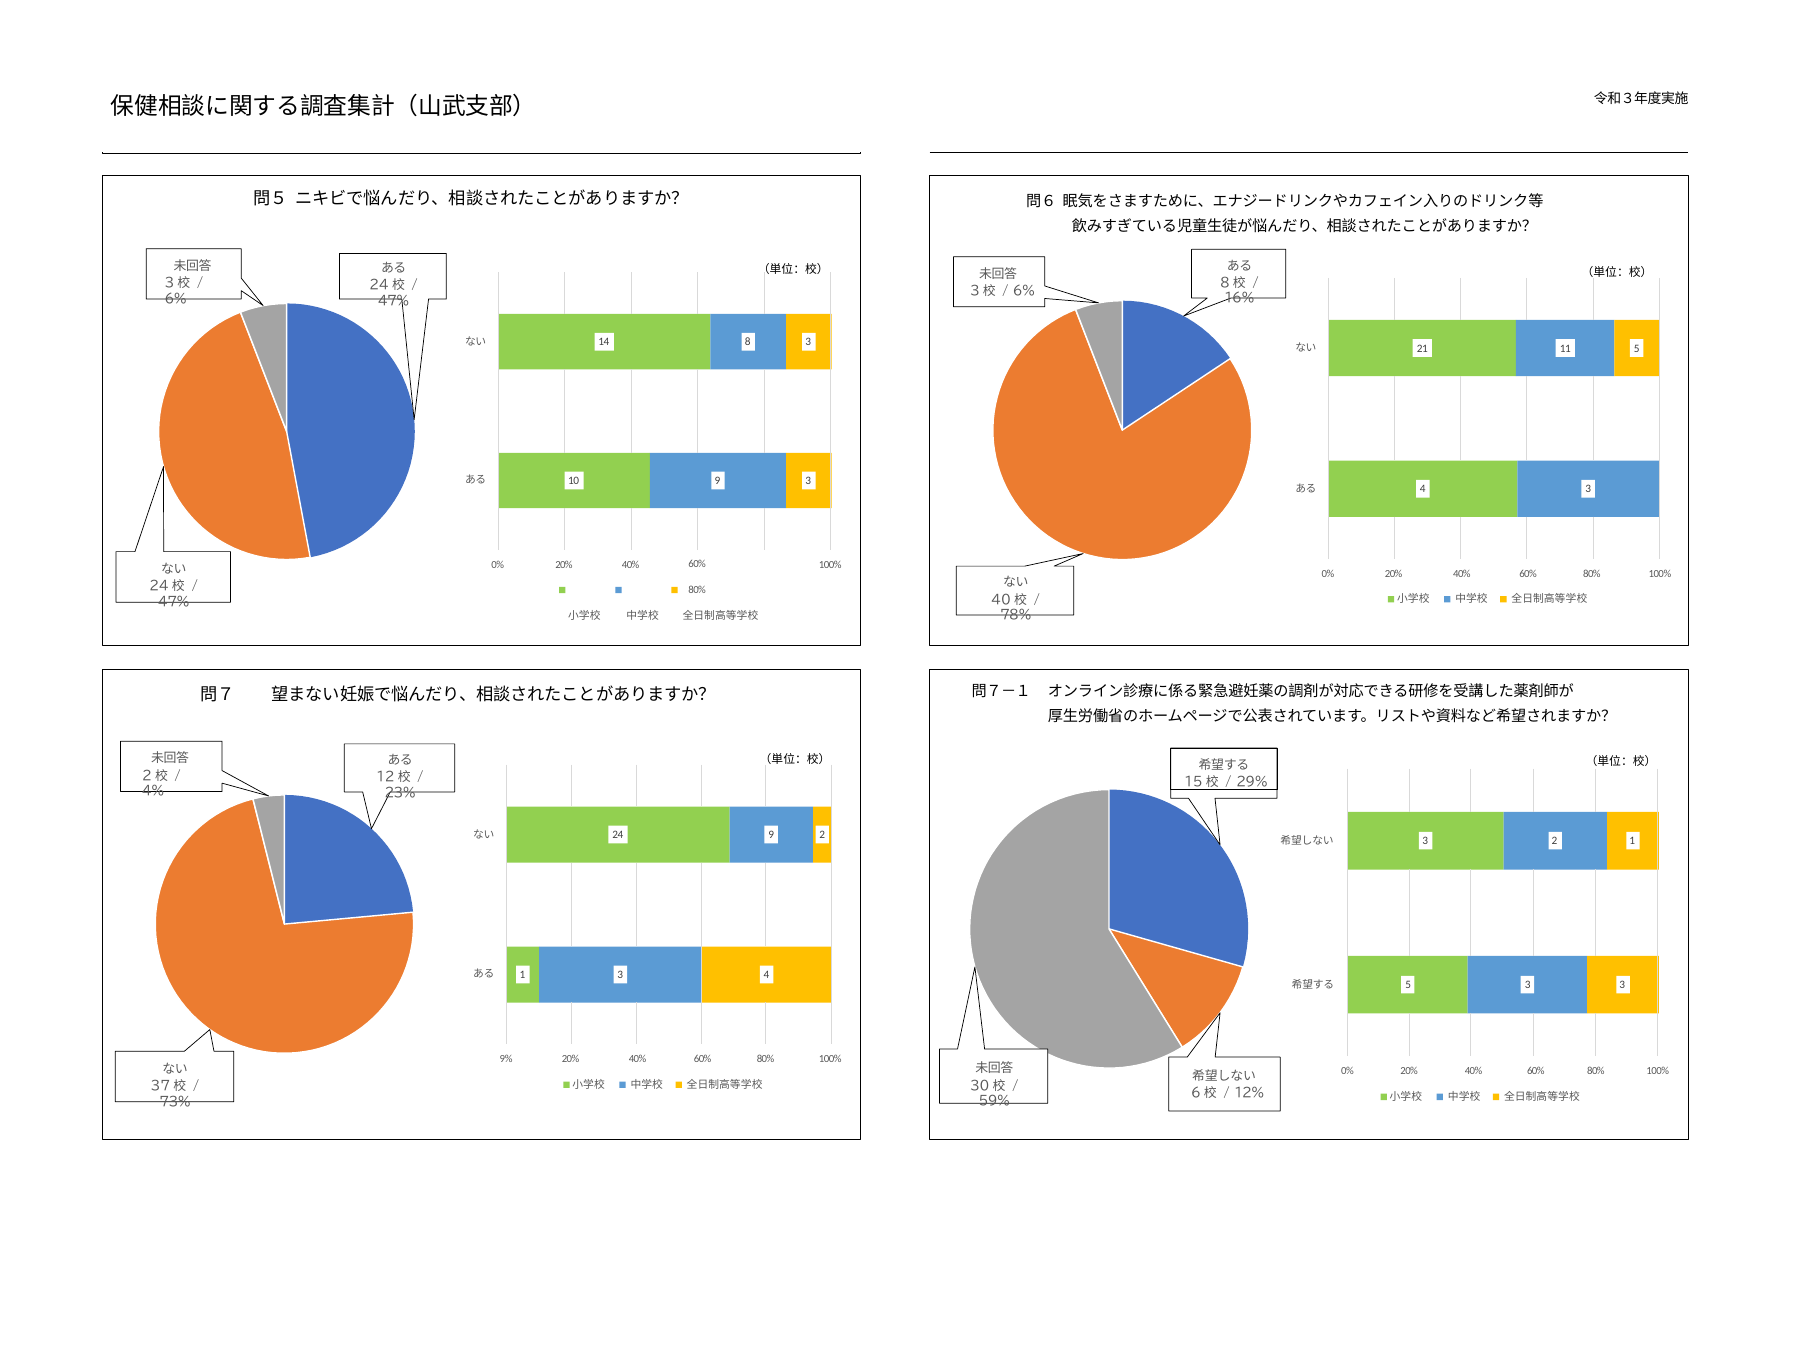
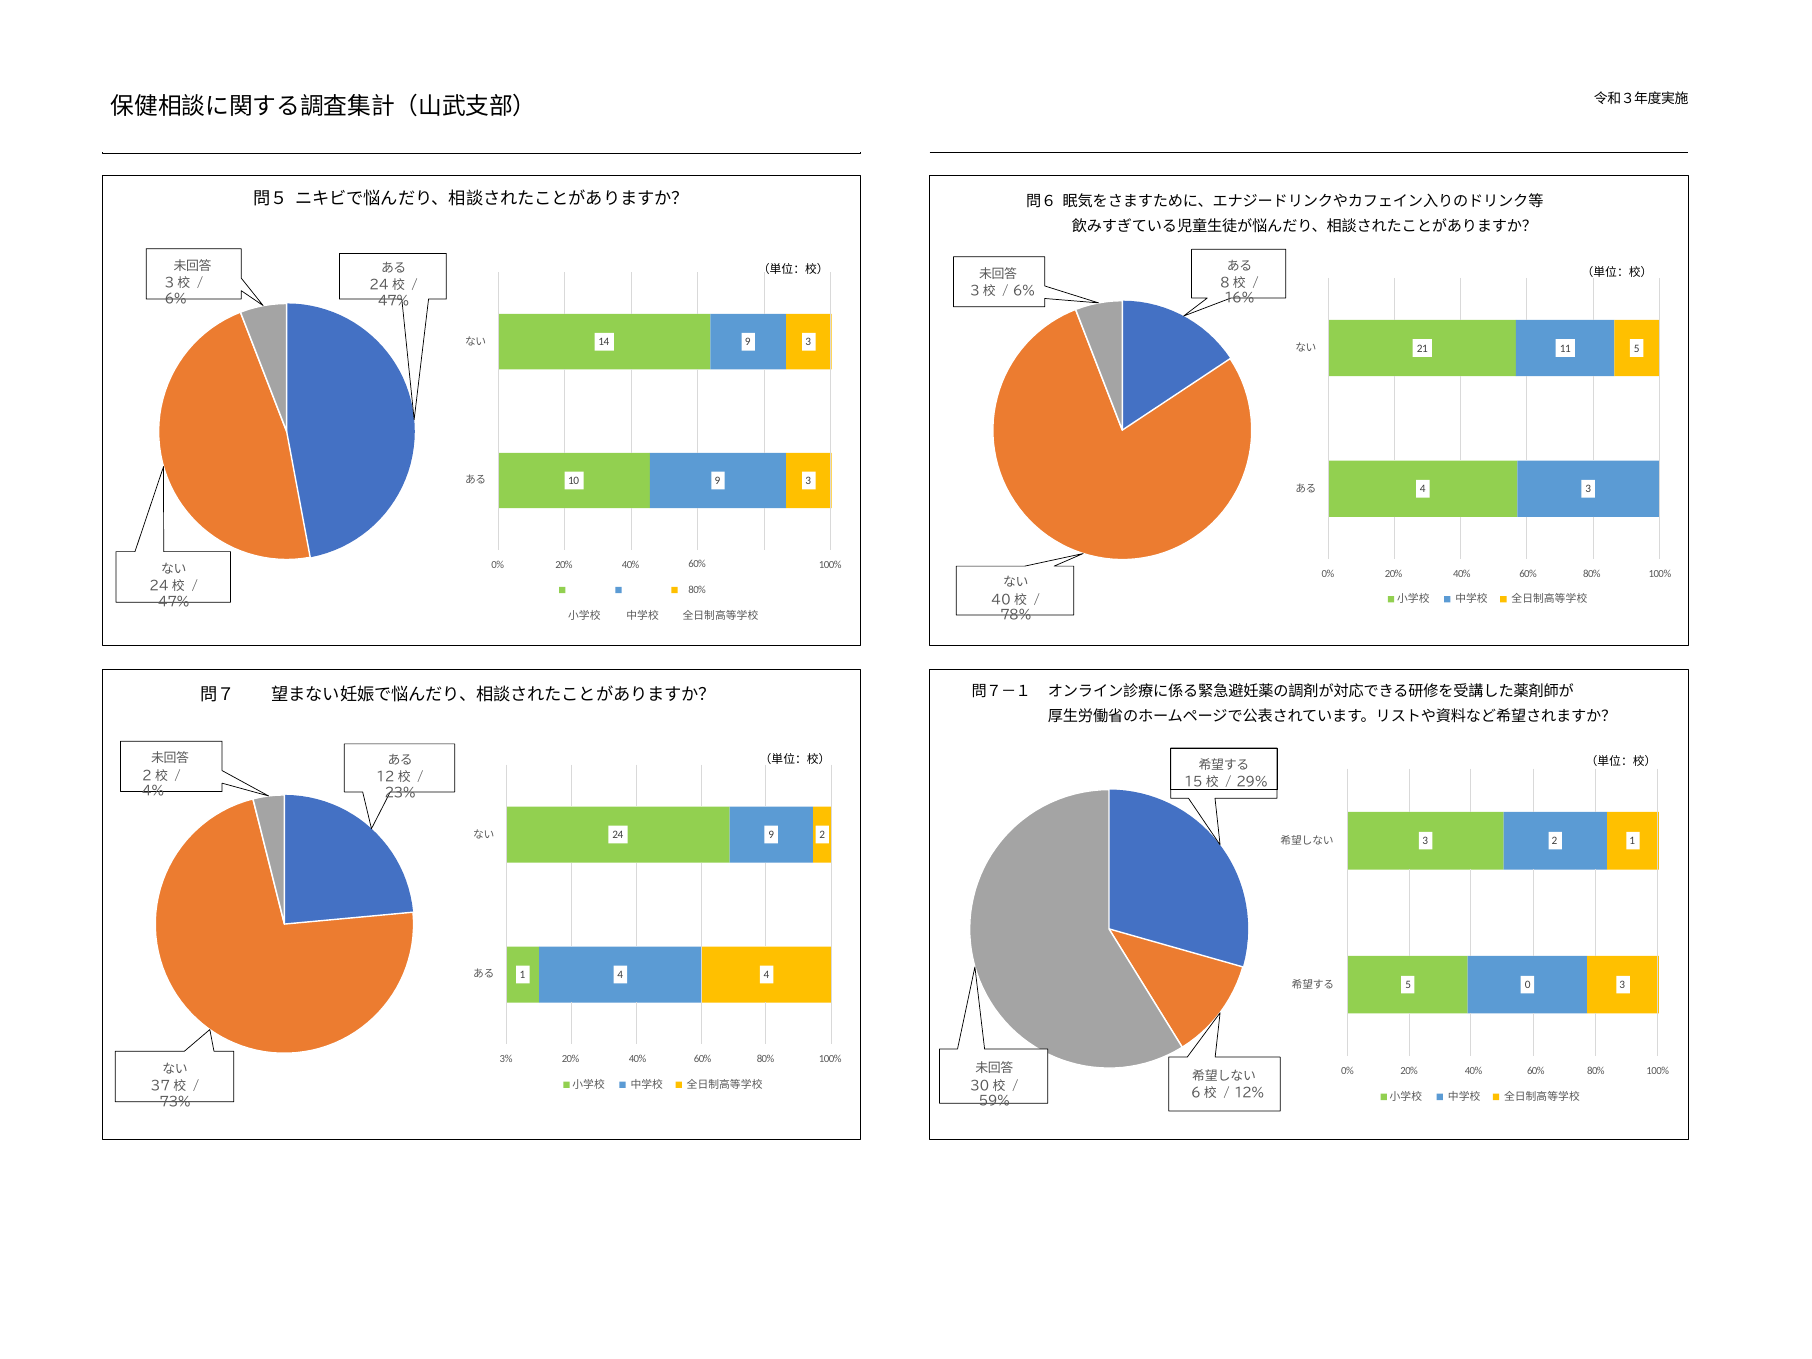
14 8: 8 -> 9 (748, 342)
1 3: 3 -> 4 (620, 975)
5 3: 3 -> 0 (1528, 985)
9%: 9% -> 3% (506, 1059)
